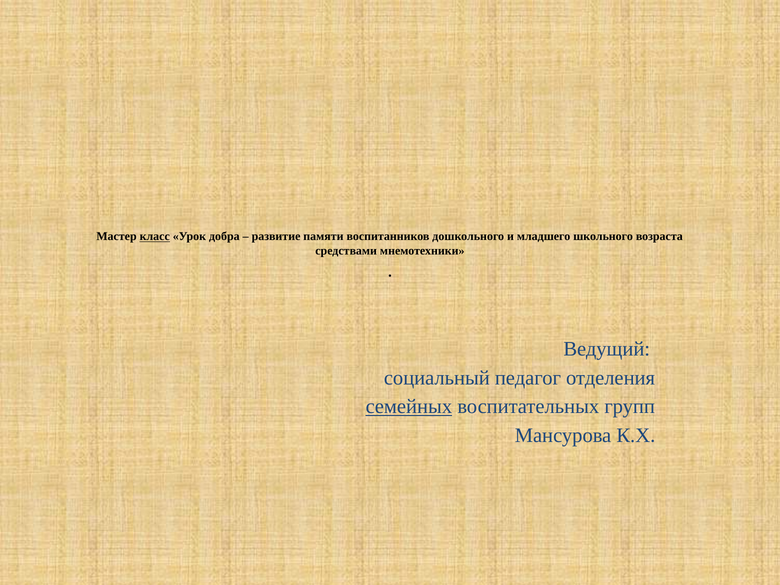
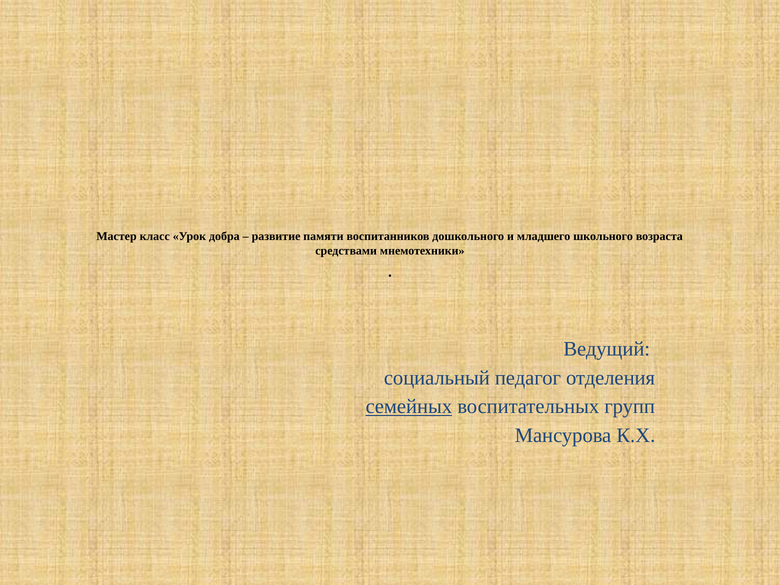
класс underline: present -> none (155, 237)
